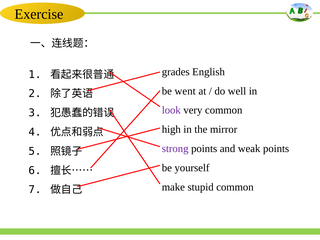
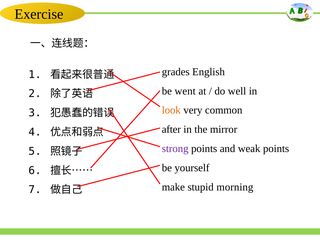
look colour: purple -> orange (171, 110)
high: high -> after (171, 129)
stupid common: common -> morning (235, 187)
